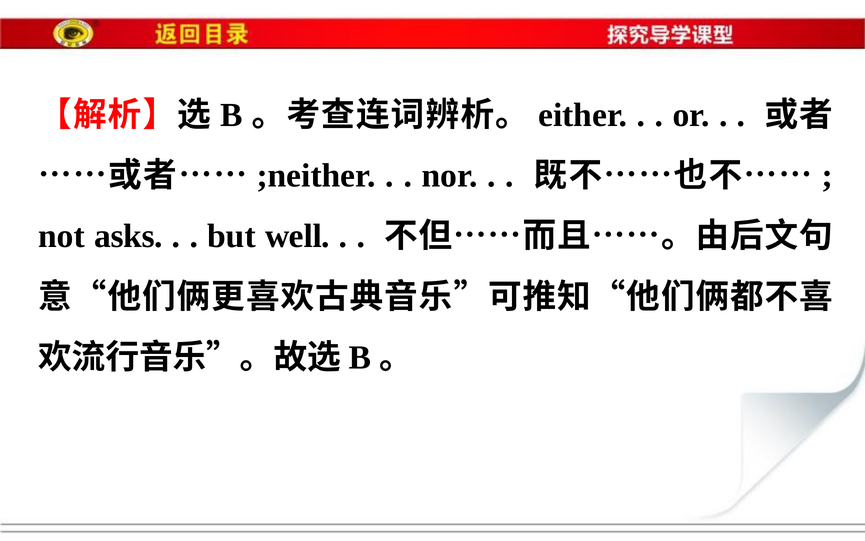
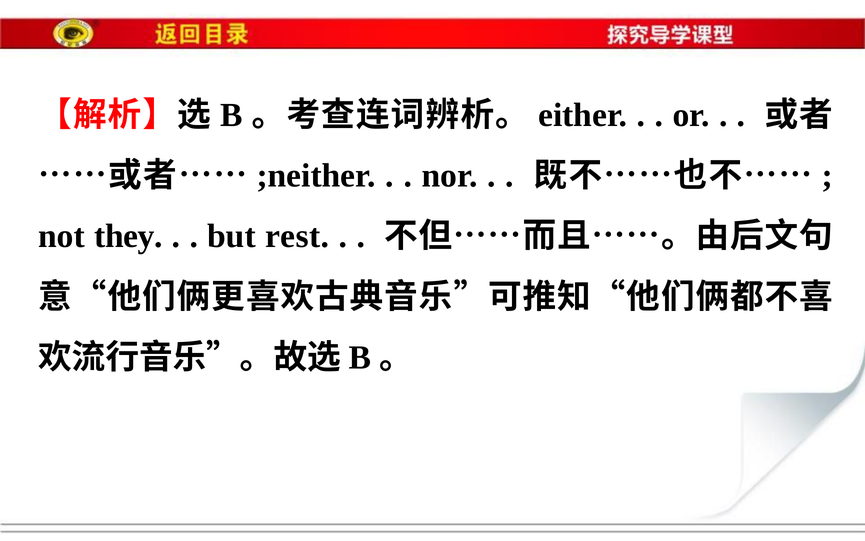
asks: asks -> they (129, 236)
well: well -> rest (297, 236)
